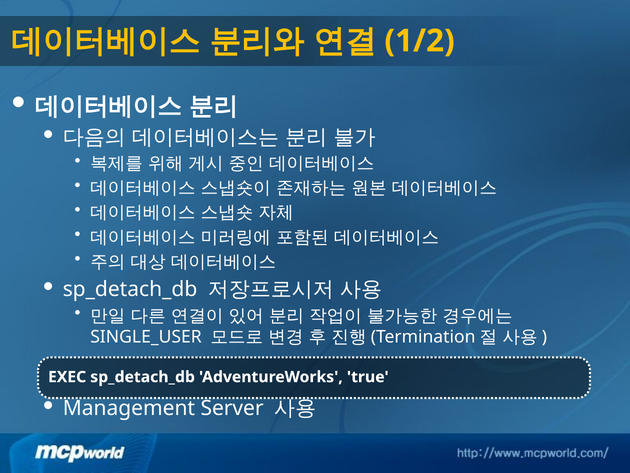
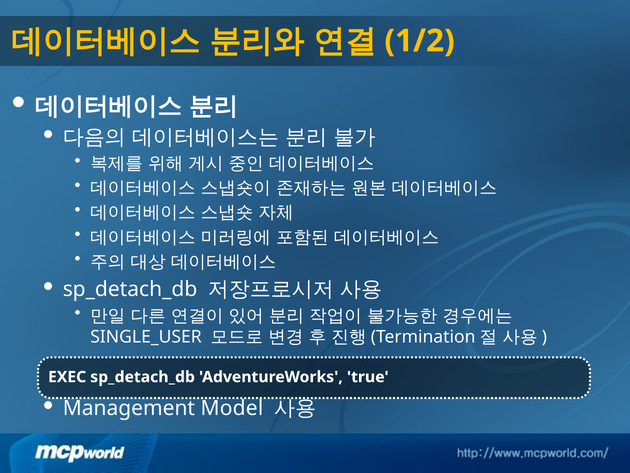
Server: Server -> Model (232, 408)
